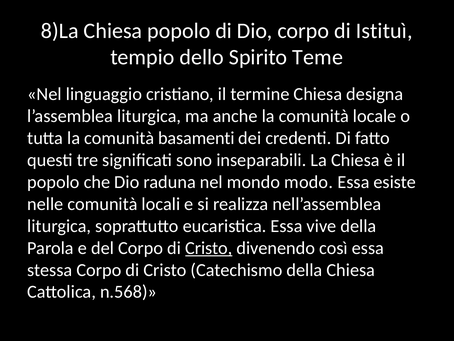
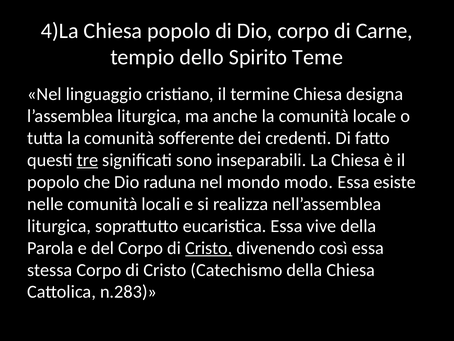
8)La: 8)La -> 4)La (60, 31)
Istituì: Istituì -> Carne (384, 31)
basamenti: basamenti -> sofferente (196, 138)
tre underline: none -> present (88, 160)
n.568: n.568 -> n.283 (129, 292)
